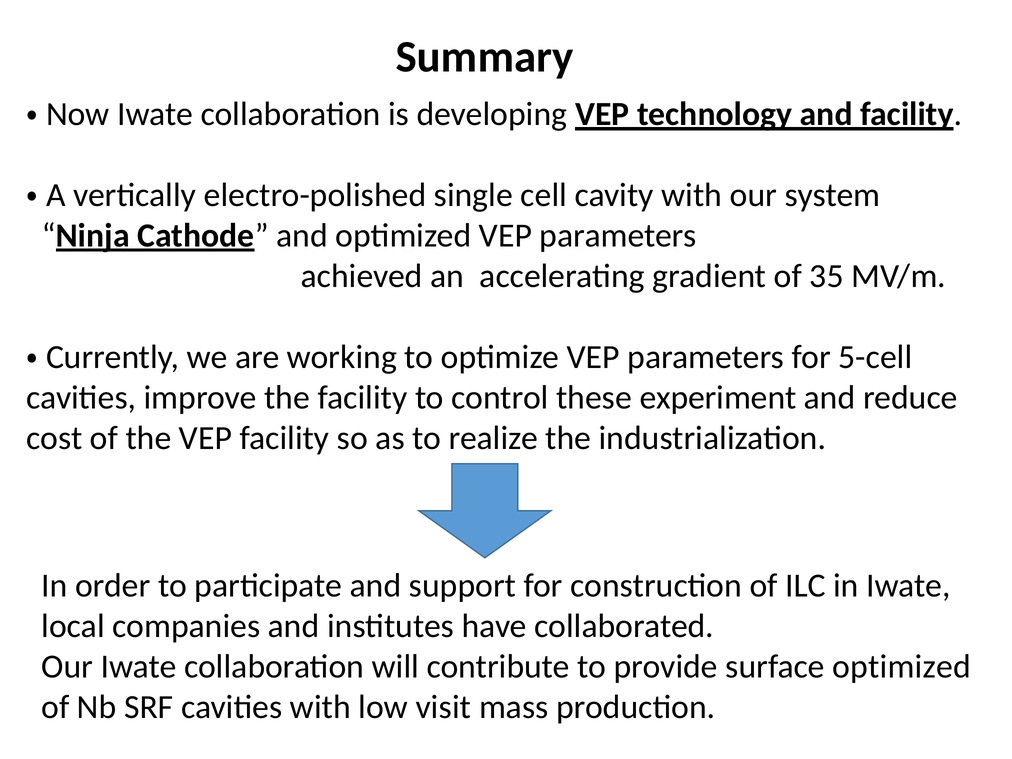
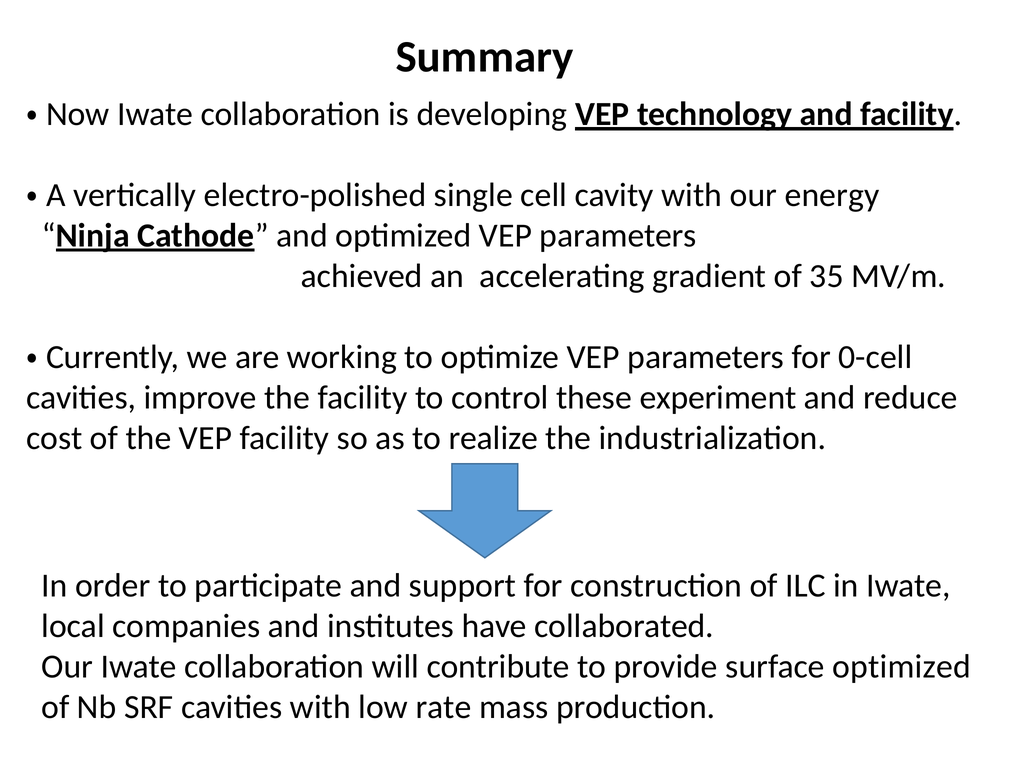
system: system -> energy (832, 195)
5-cell: 5-cell -> 0-cell (875, 357)
visit: visit -> rate (443, 707)
